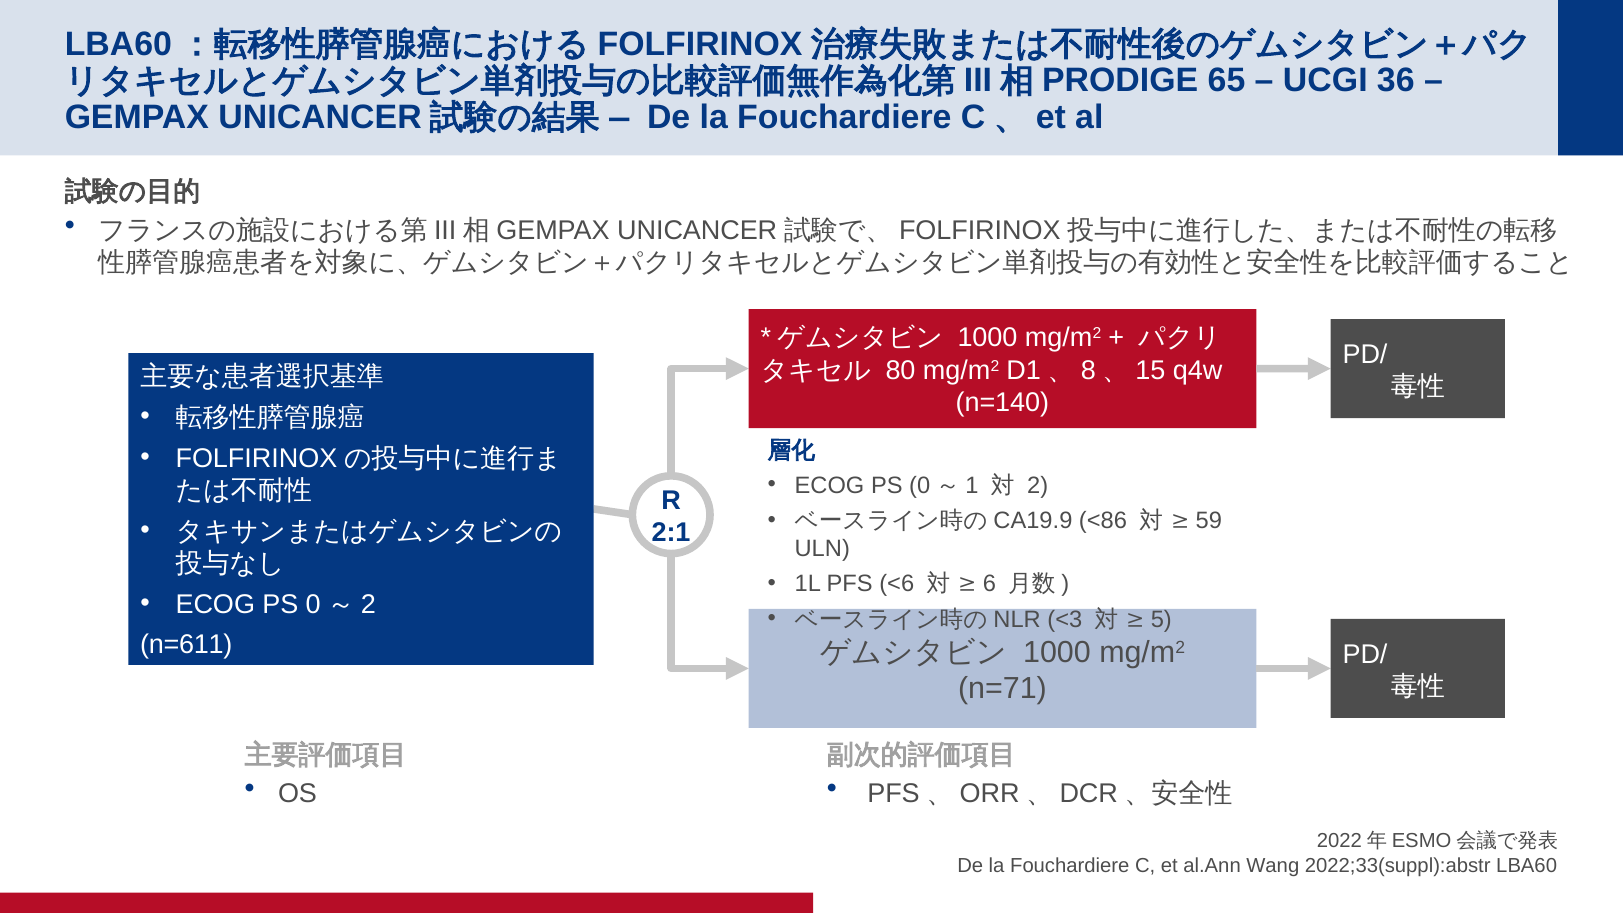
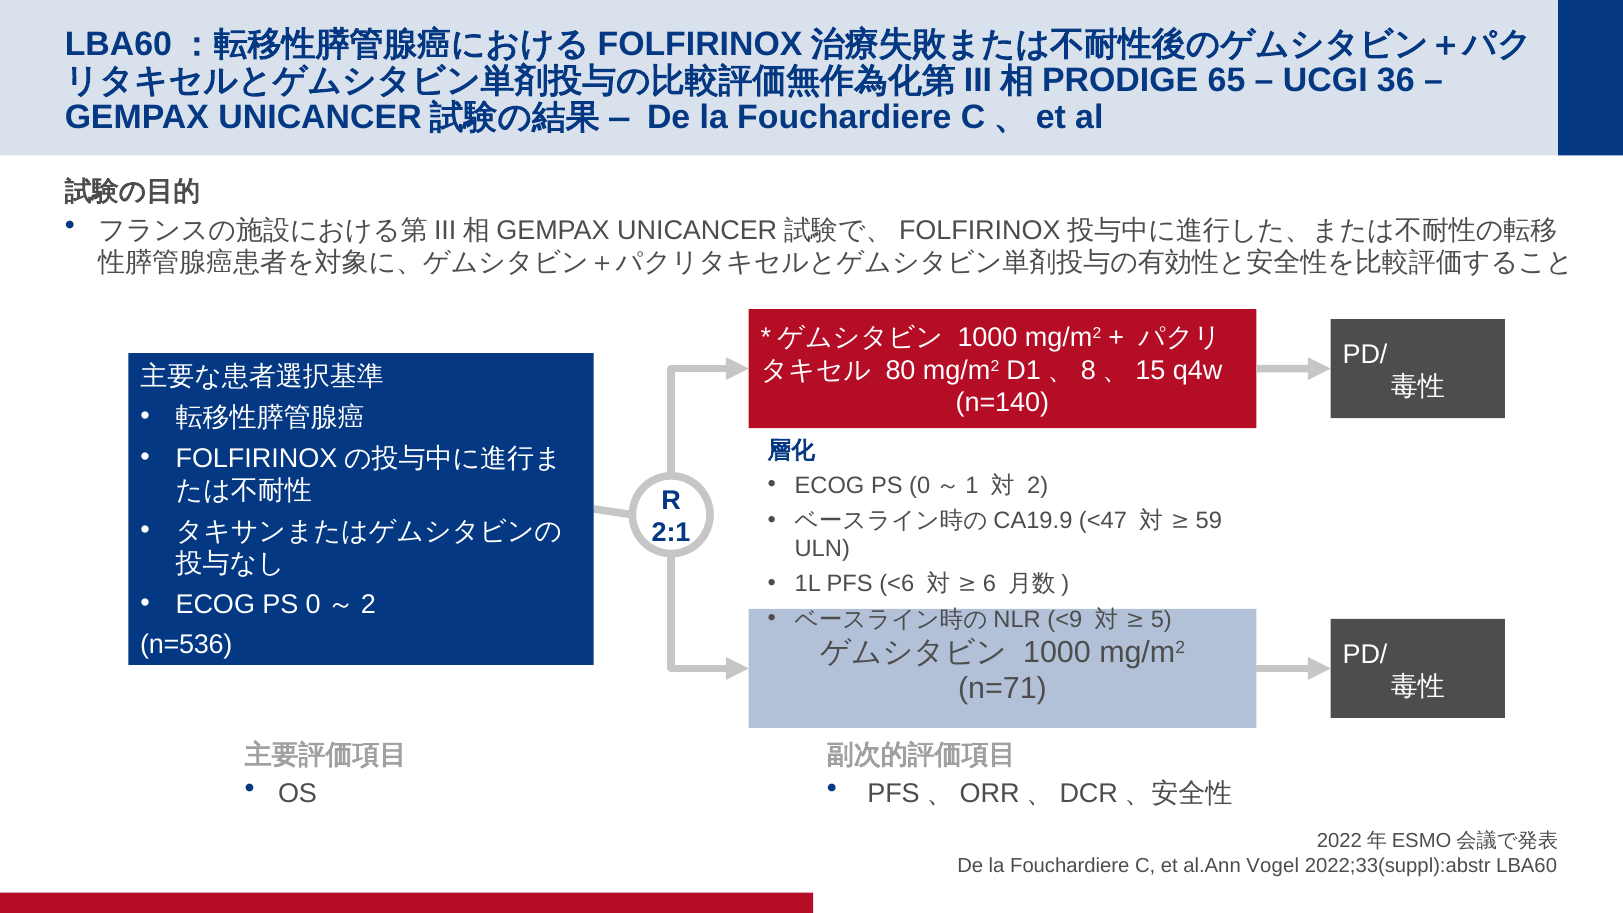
<86: <86 -> <47 (1103, 520)
<3: <3 -> <9 (1065, 619)
n=611: n=611 -> n=536 (186, 645)
Wang: Wang -> Vogel (1273, 866)
